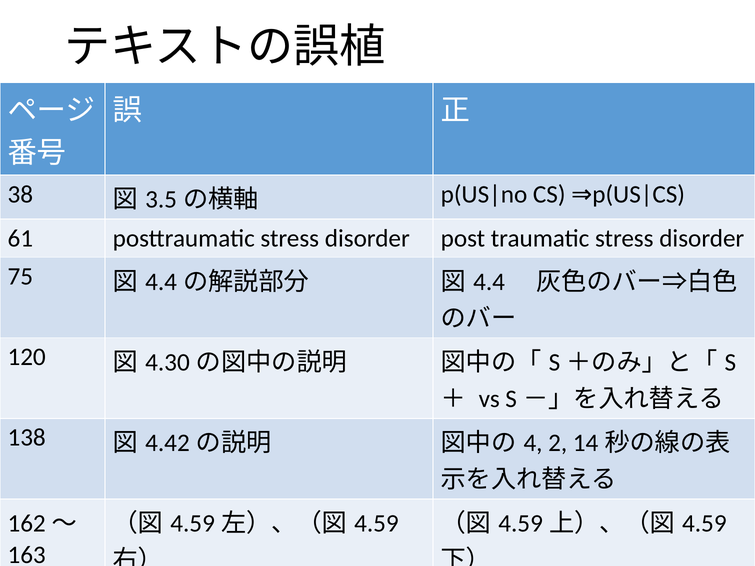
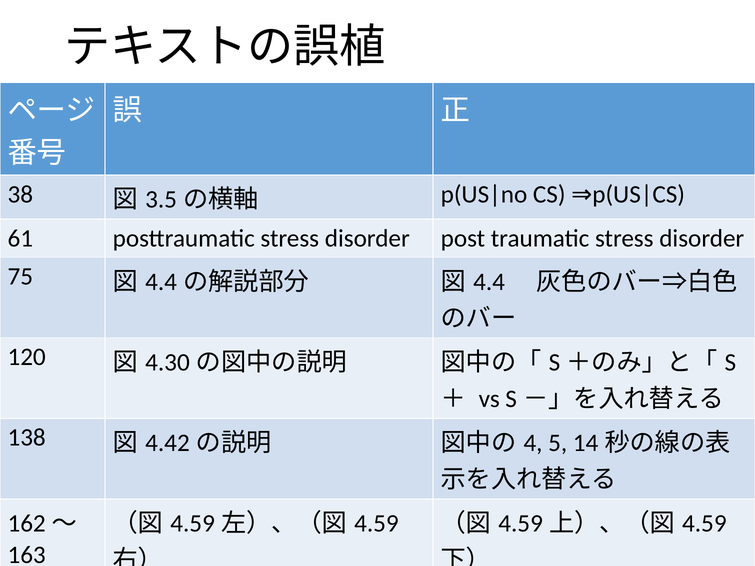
2: 2 -> 5 (558, 443)
